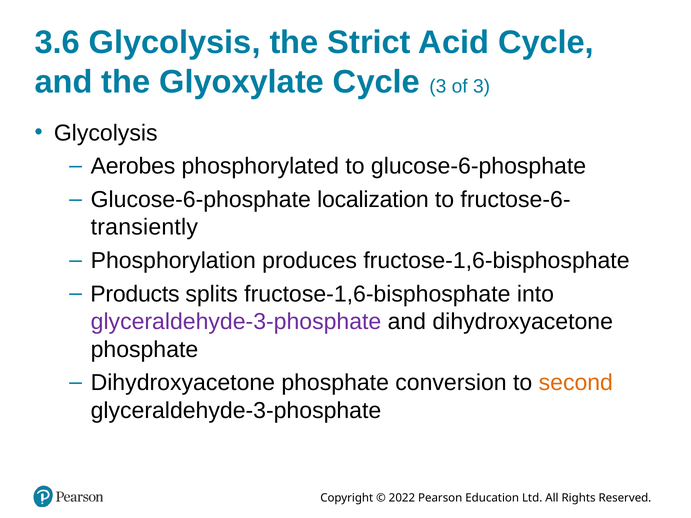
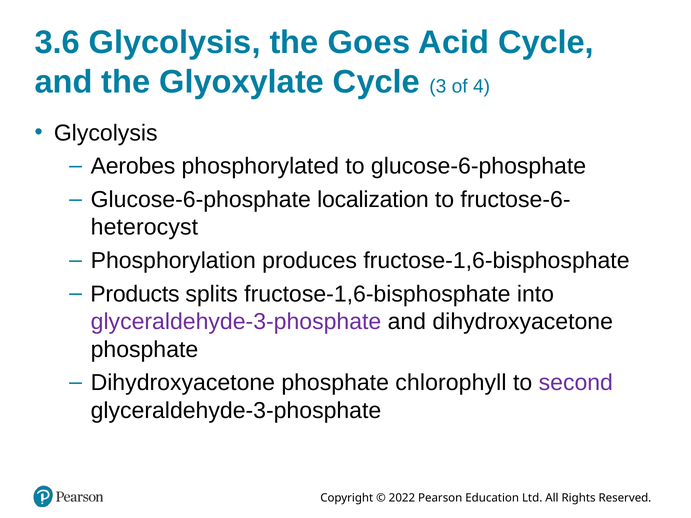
Strict: Strict -> Goes (369, 43)
of 3: 3 -> 4 (482, 86)
transiently: transiently -> heterocyst (144, 227)
conversion: conversion -> chlorophyll (451, 383)
second colour: orange -> purple (576, 383)
